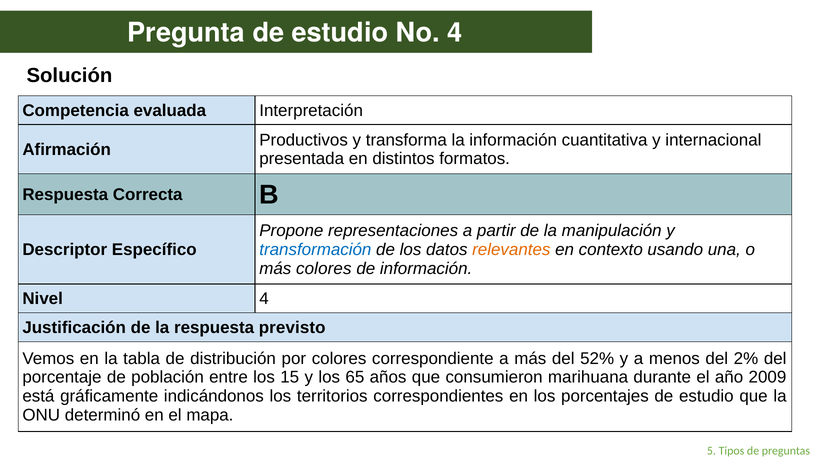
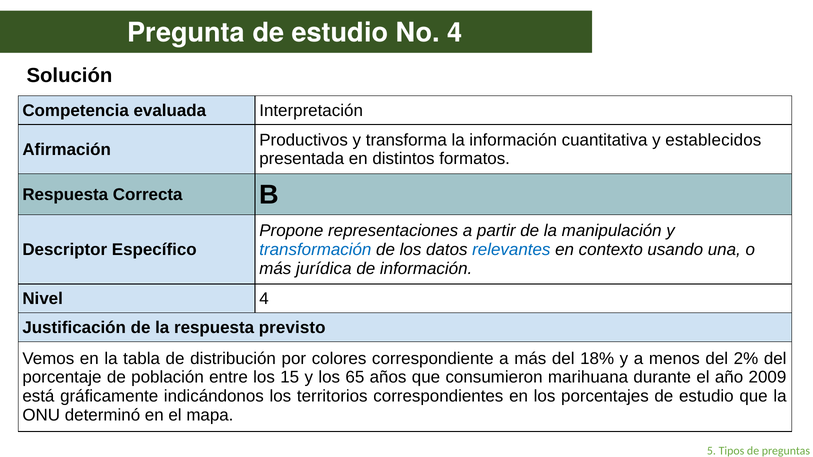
internacional: internacional -> establecidos (713, 140)
relevantes colour: orange -> blue (511, 250)
más colores: colores -> jurídica (324, 269)
52%: 52% -> 18% (597, 359)
